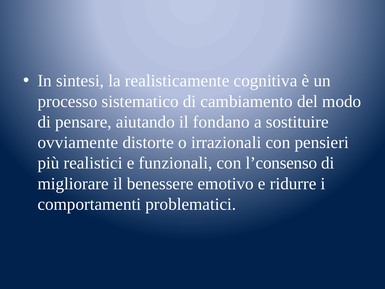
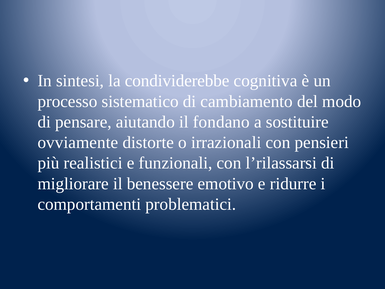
realisticamente: realisticamente -> condividerebbe (177, 81)
l’consenso: l’consenso -> l’rilassarsi (281, 163)
